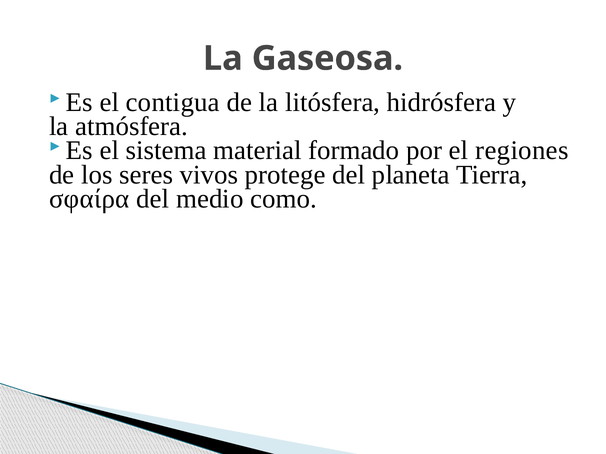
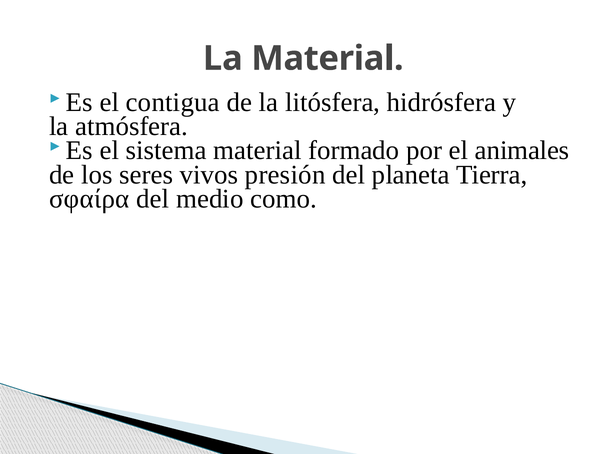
La Gaseosa: Gaseosa -> Material (327, 58)
regiones: regiones -> animales (522, 151)
protege: protege -> presión (285, 175)
